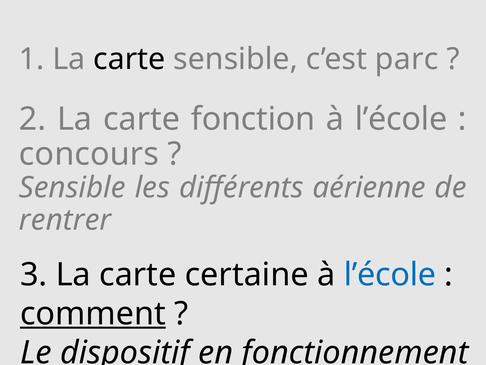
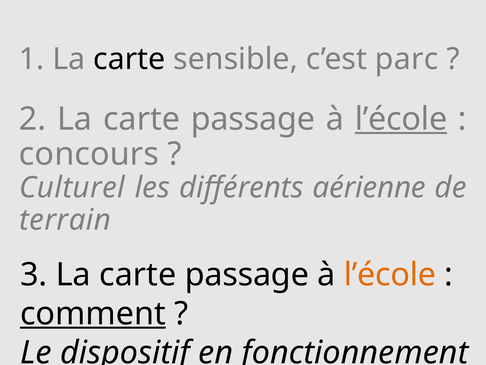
2 La carte fonction: fonction -> passage (253, 119)
l’école underline: none -> present (401, 119)
Sensible: Sensible -> Culturel (72, 188)
rentrer: rentrer -> terrain (65, 220)
3 La carte certaine: certaine -> passage (247, 275)
l’école colour: blue -> orange (390, 275)
